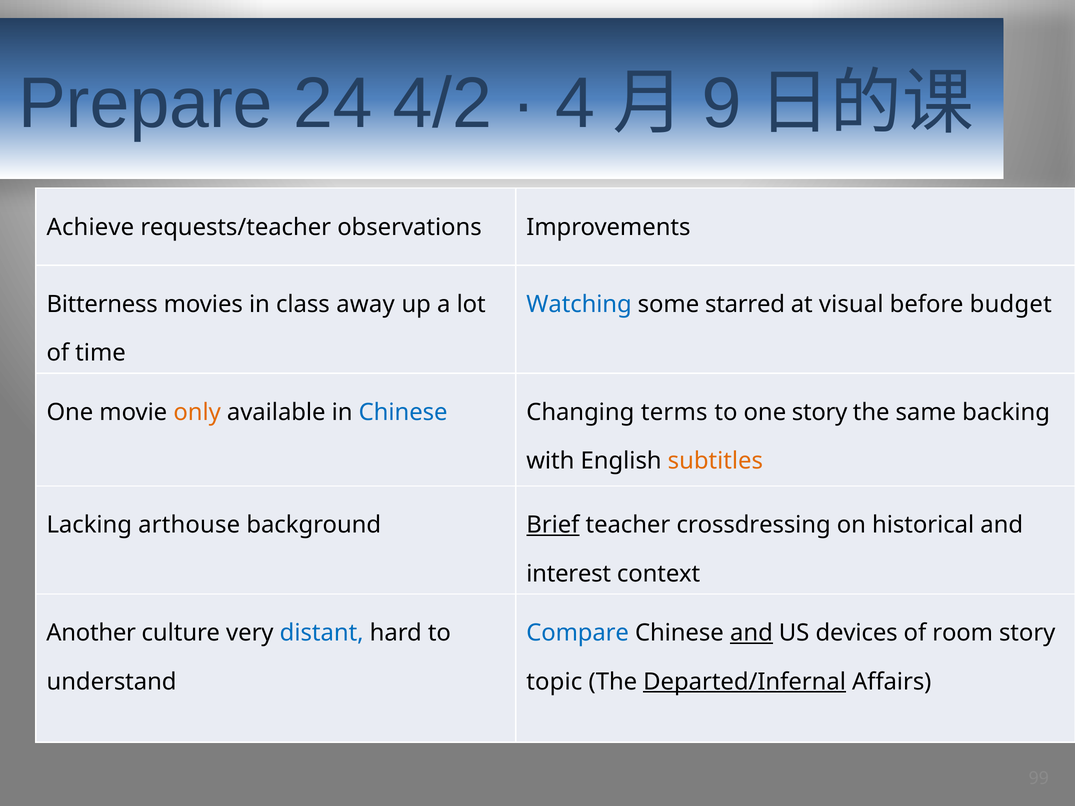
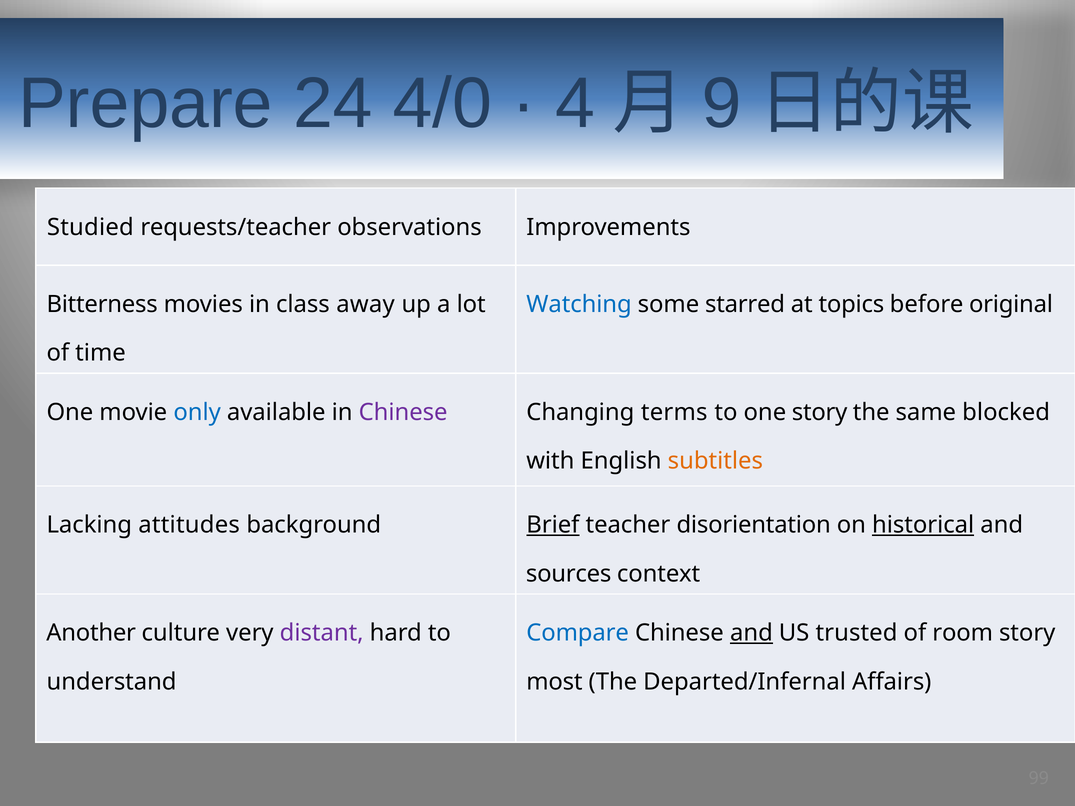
4/2: 4/2 -> 4/0 (442, 103)
Achieve: Achieve -> Studied (90, 227)
visual: visual -> topics (851, 304)
budget: budget -> original (1011, 304)
only colour: orange -> blue (197, 412)
Chinese colour: blue -> purple (403, 412)
backing: backing -> blocked (1006, 412)
arthouse: arthouse -> attitudes (189, 525)
crossdressing: crossdressing -> disorientation (754, 525)
historical underline: none -> present (923, 525)
interest: interest -> sources (569, 574)
distant colour: blue -> purple (322, 633)
devices: devices -> trusted (856, 633)
topic: topic -> most (554, 682)
Departed/Infernal underline: present -> none (745, 682)
